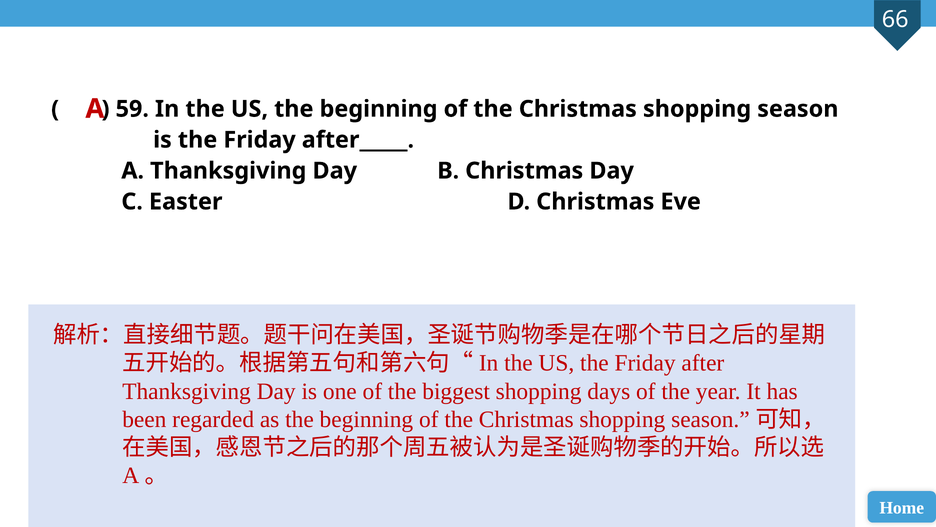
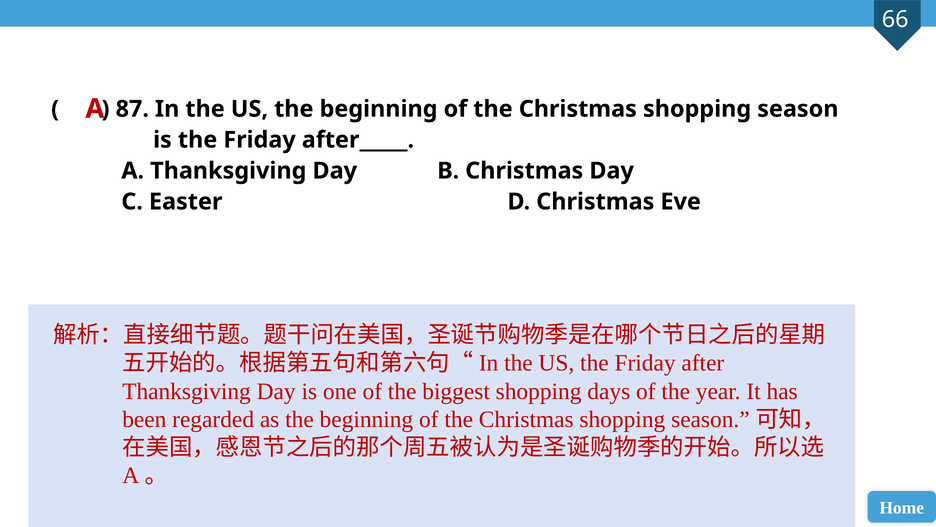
59: 59 -> 87 (132, 109)
